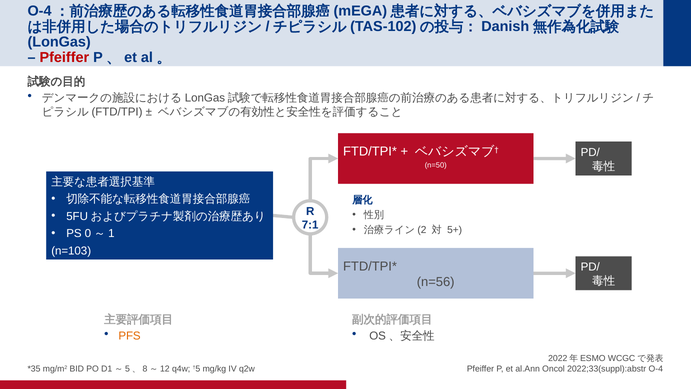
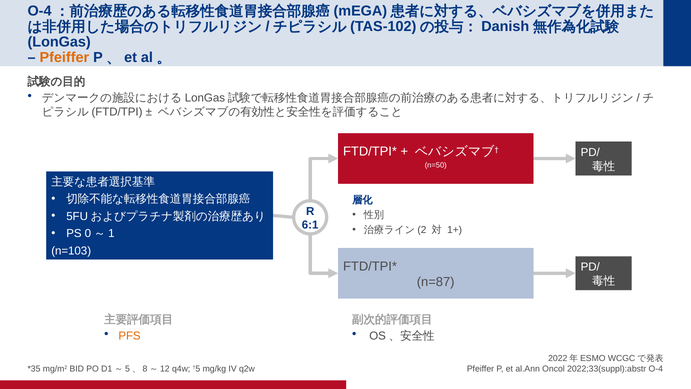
Pfeiffer colour: red -> orange (64, 58)
7:1: 7:1 -> 6:1 (310, 225)
5+: 5+ -> 1+ (455, 230)
n=56: n=56 -> n=87 (436, 282)
